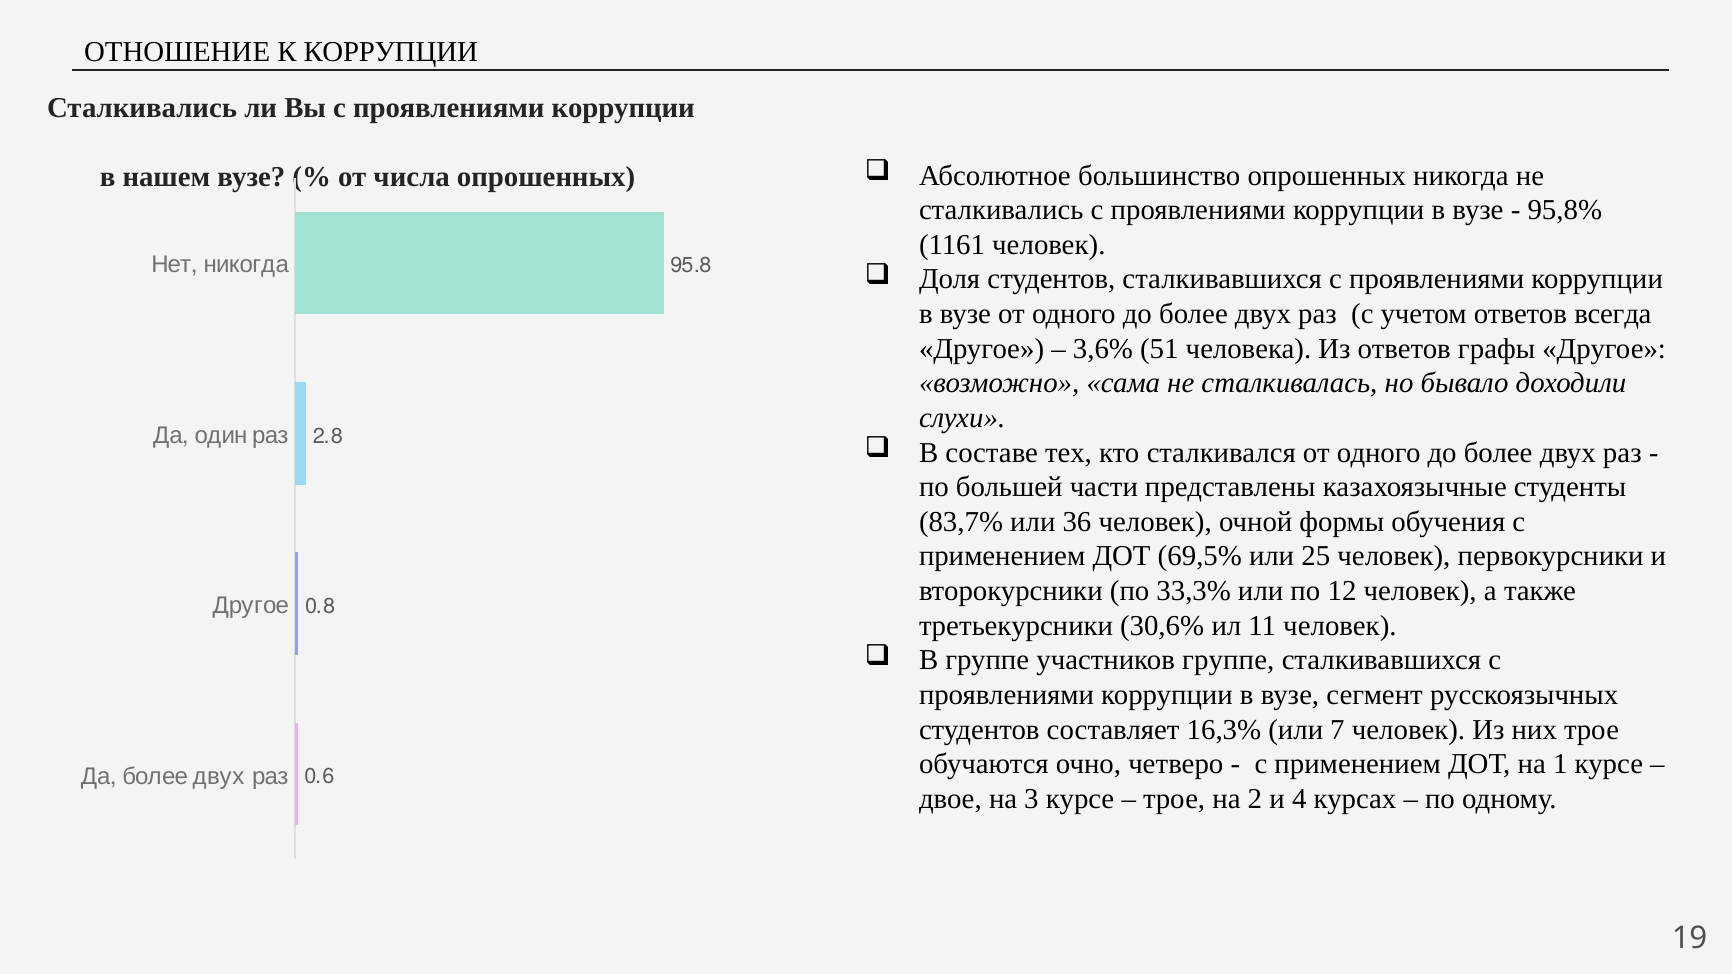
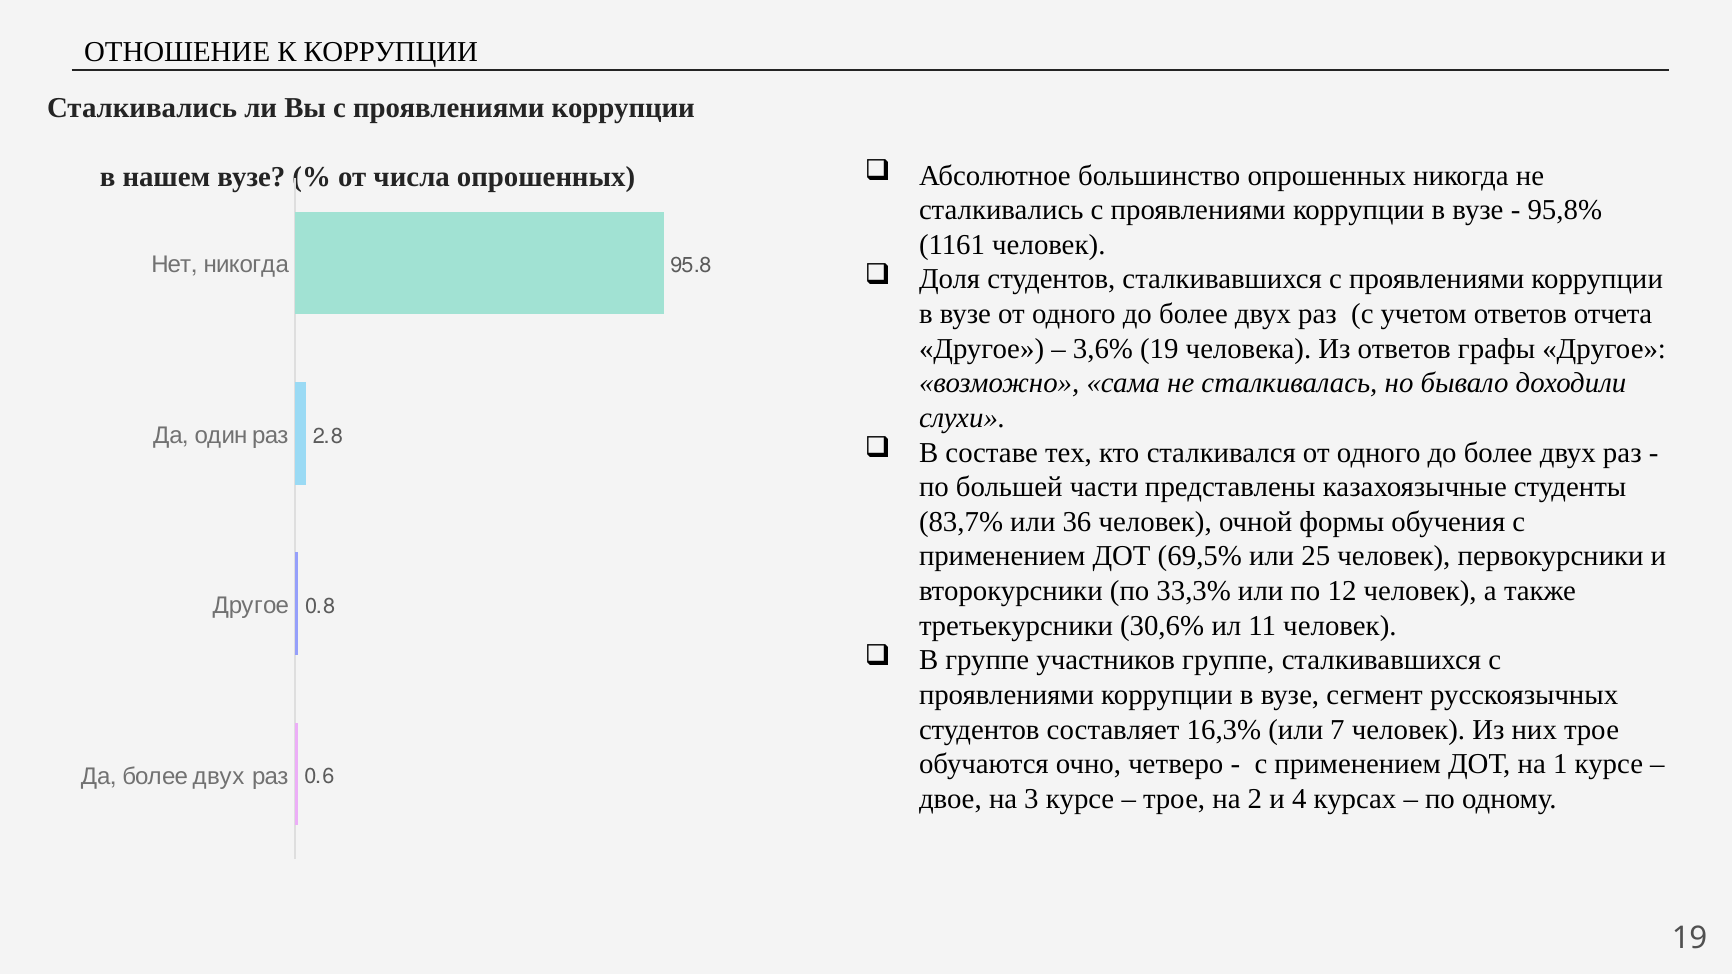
всегда: всегда -> отчета (1613, 314)
3,6% 51: 51 -> 19 (1159, 349)
